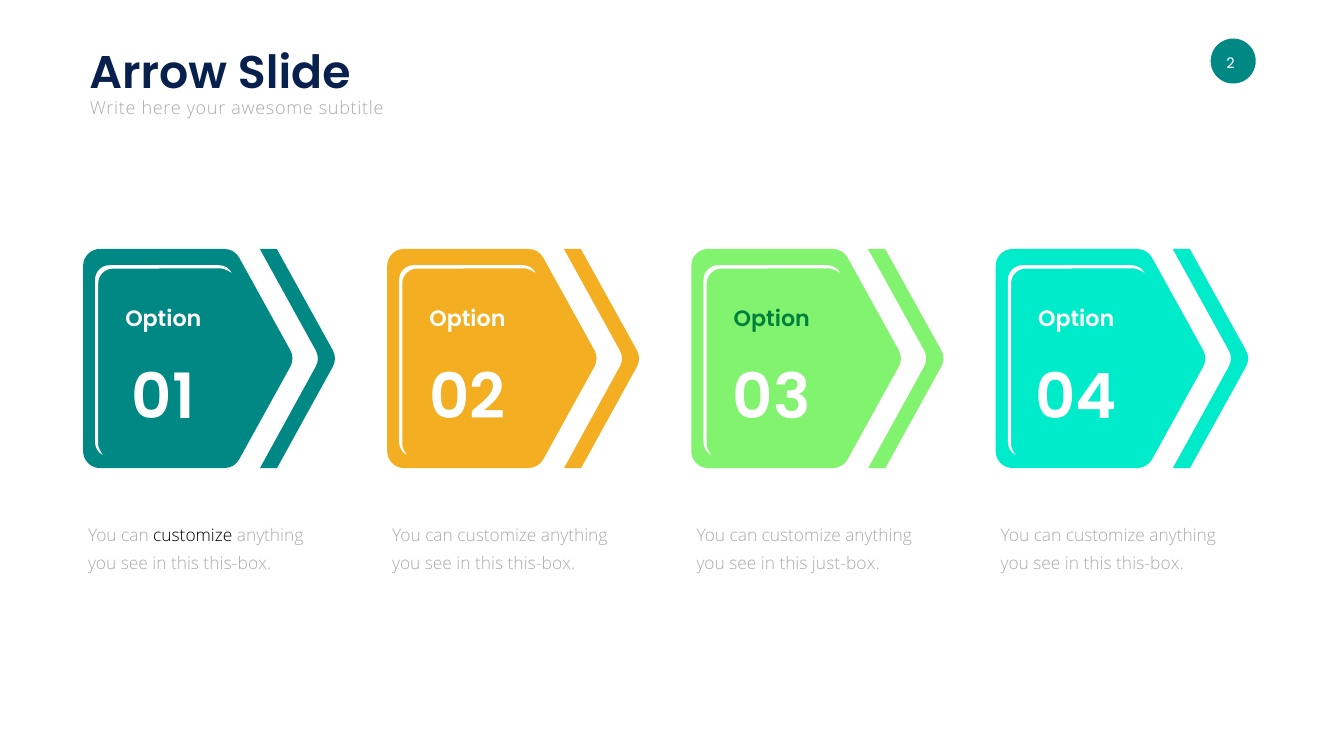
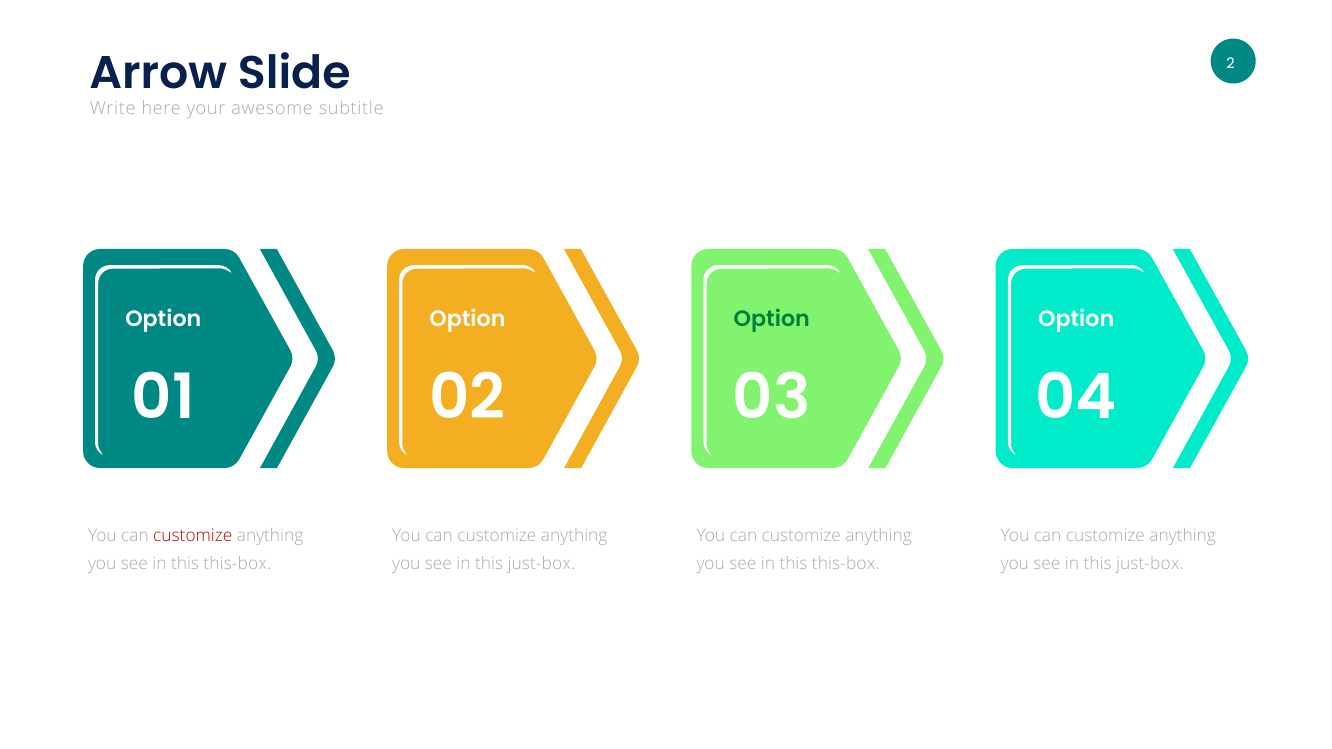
customize colour: black -> red (193, 536)
this-box: this-box -> just-box (541, 564)
just-box: just-box -> this-box (846, 564)
this-box: this-box -> just-box (1150, 564)
